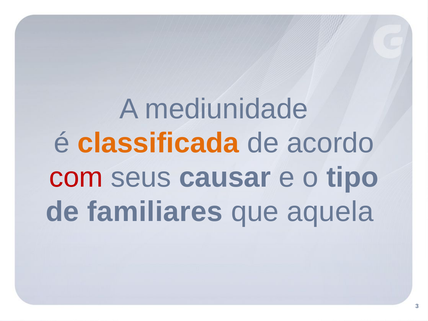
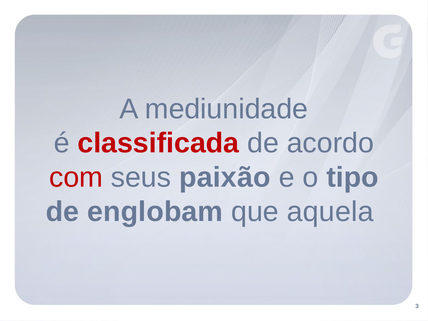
classificada colour: orange -> red (158, 143)
causar: causar -> paixão (225, 177)
familiares: familiares -> englobam (155, 212)
